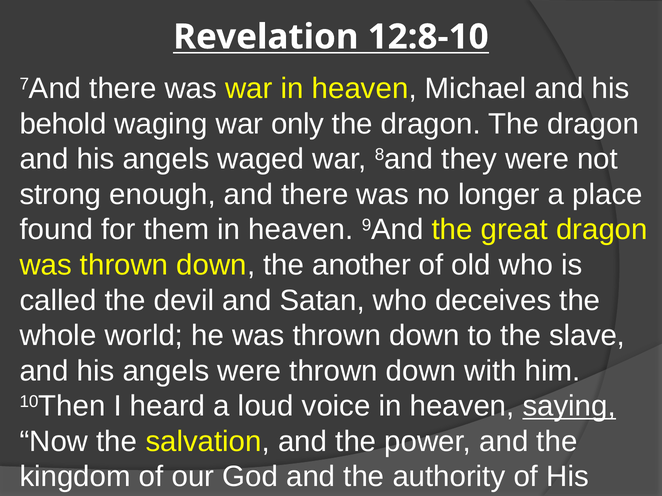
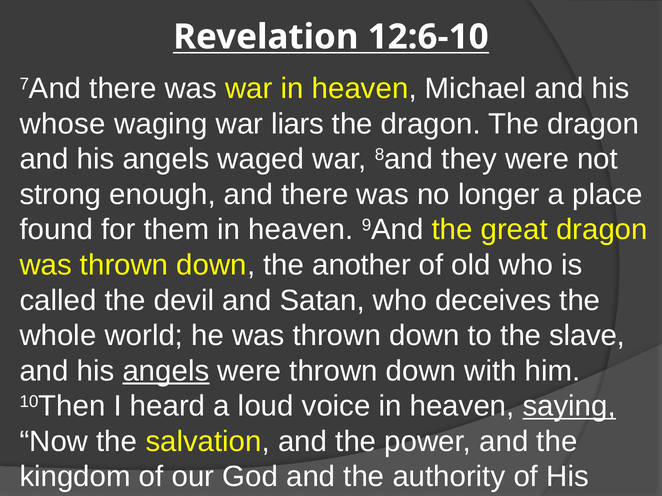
12:8-10: 12:8-10 -> 12:6-10 (428, 37)
behold: behold -> whose (63, 124)
only: only -> liars (298, 124)
angels underline: none -> present (166, 371)
